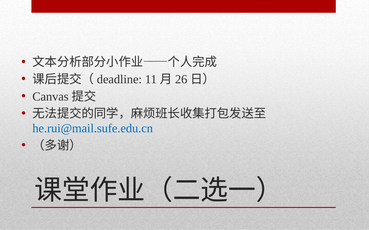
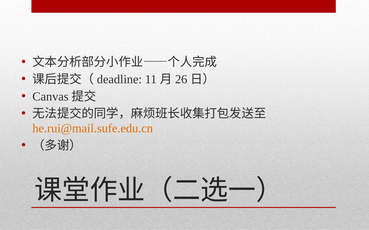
he.rui@mail.sufe.edu.cn colour: blue -> orange (93, 129)
